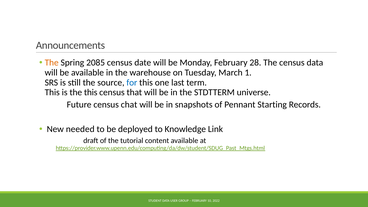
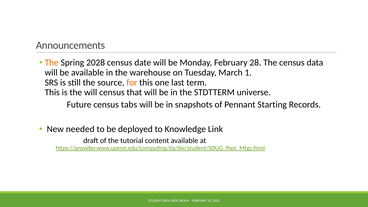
2085: 2085 -> 2028 (96, 63)
for colour: blue -> orange (132, 82)
the this: this -> will (91, 92)
chat: chat -> tabs (129, 105)
